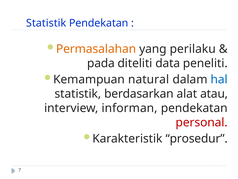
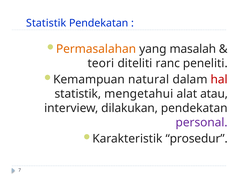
perilaku: perilaku -> masalah (193, 49)
pada: pada -> teori (101, 63)
data: data -> ranc (168, 63)
hal colour: blue -> red (219, 79)
berdasarkan: berdasarkan -> mengetahui (139, 94)
informan: informan -> dilakukan (130, 108)
personal colour: red -> purple (202, 122)
